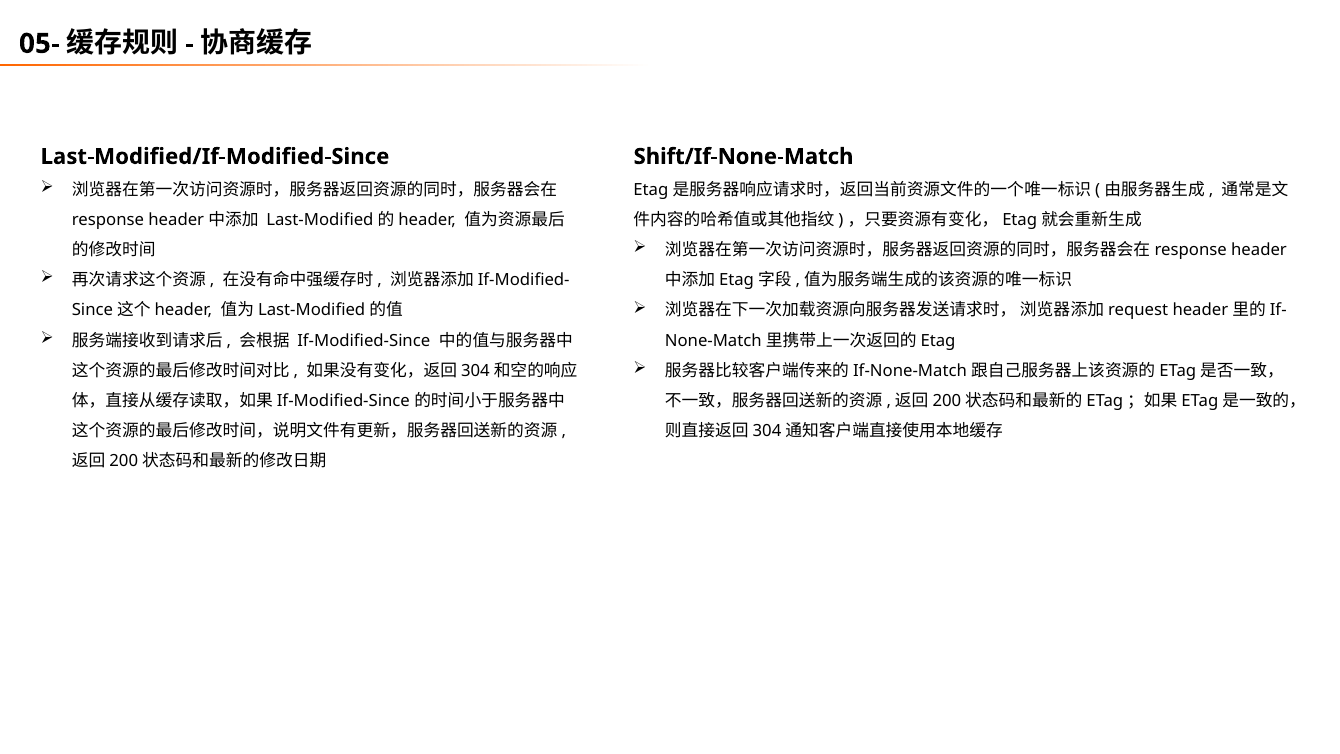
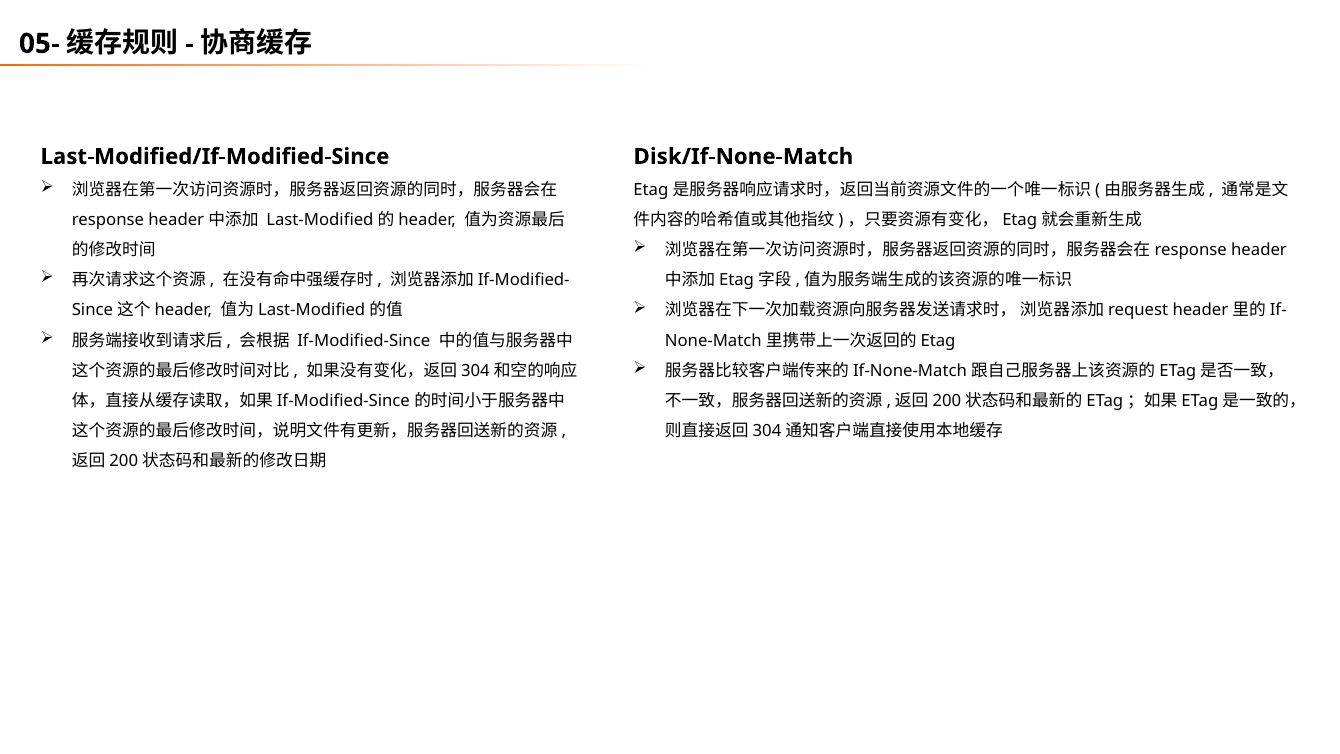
Shift/If-None-Match: Shift/If-None-Match -> Disk/If-None-Match (743, 157)
